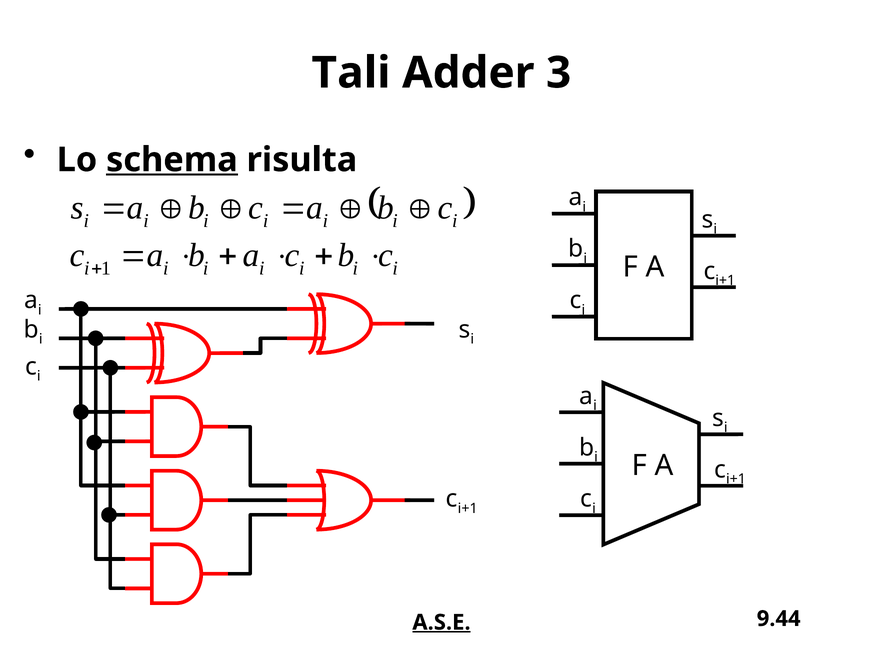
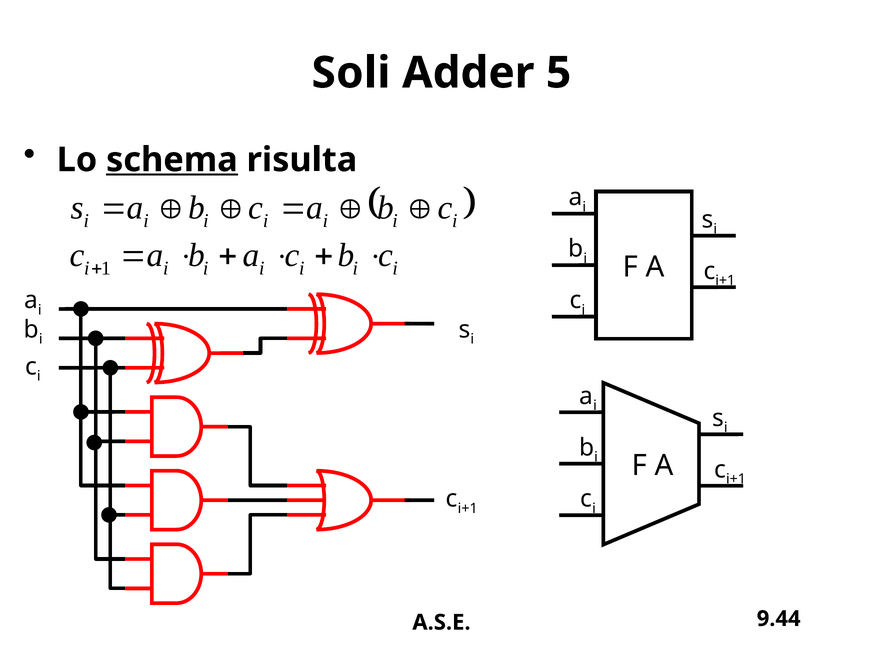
Tali: Tali -> Soli (351, 73)
3: 3 -> 5 (559, 73)
A.S.E underline: present -> none (441, 623)
